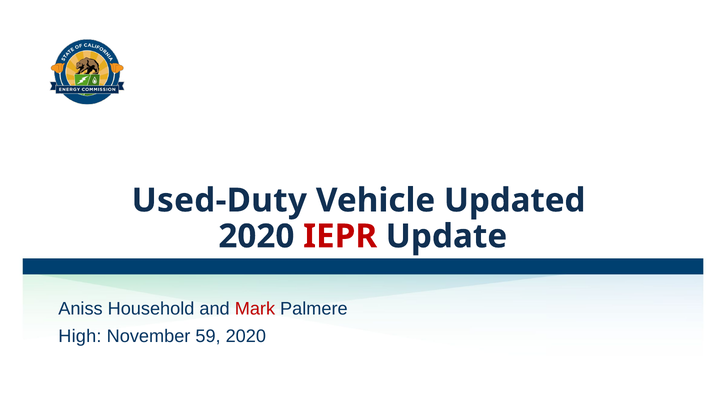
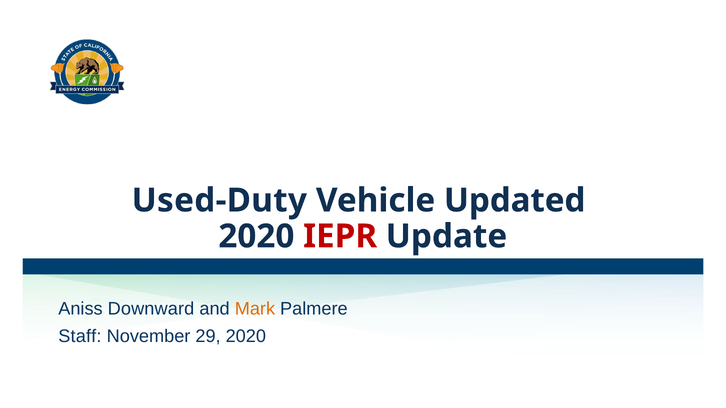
Household: Household -> Downward (151, 309)
Mark colour: red -> orange (255, 309)
High: High -> Staff (80, 337)
59: 59 -> 29 (208, 337)
